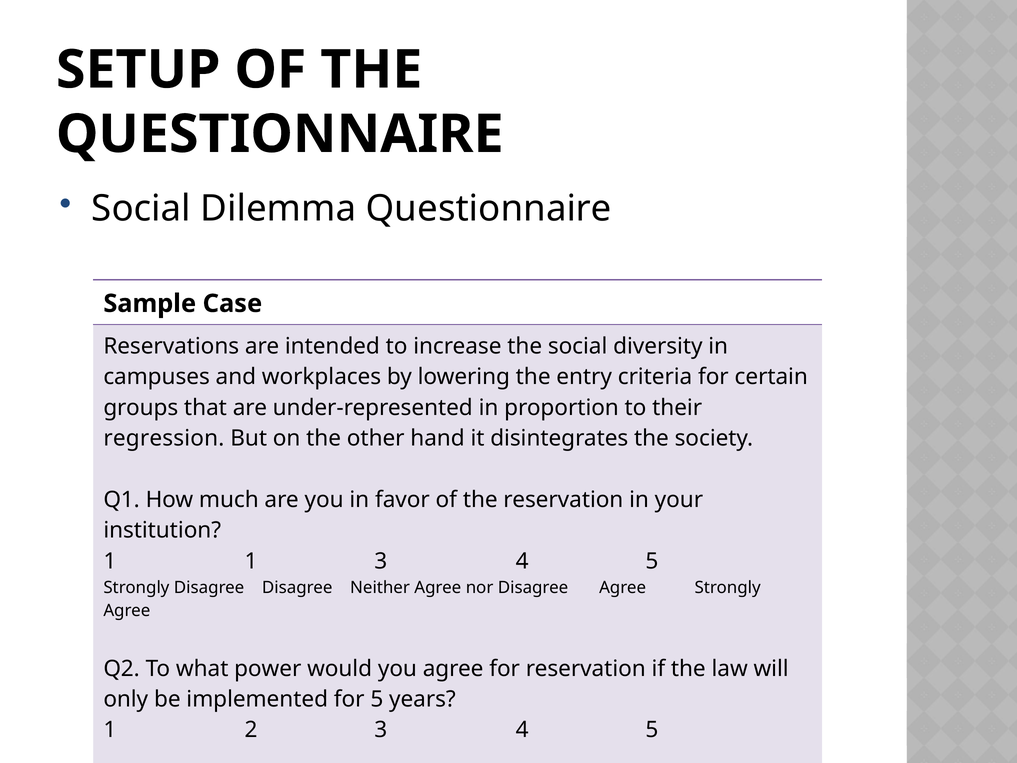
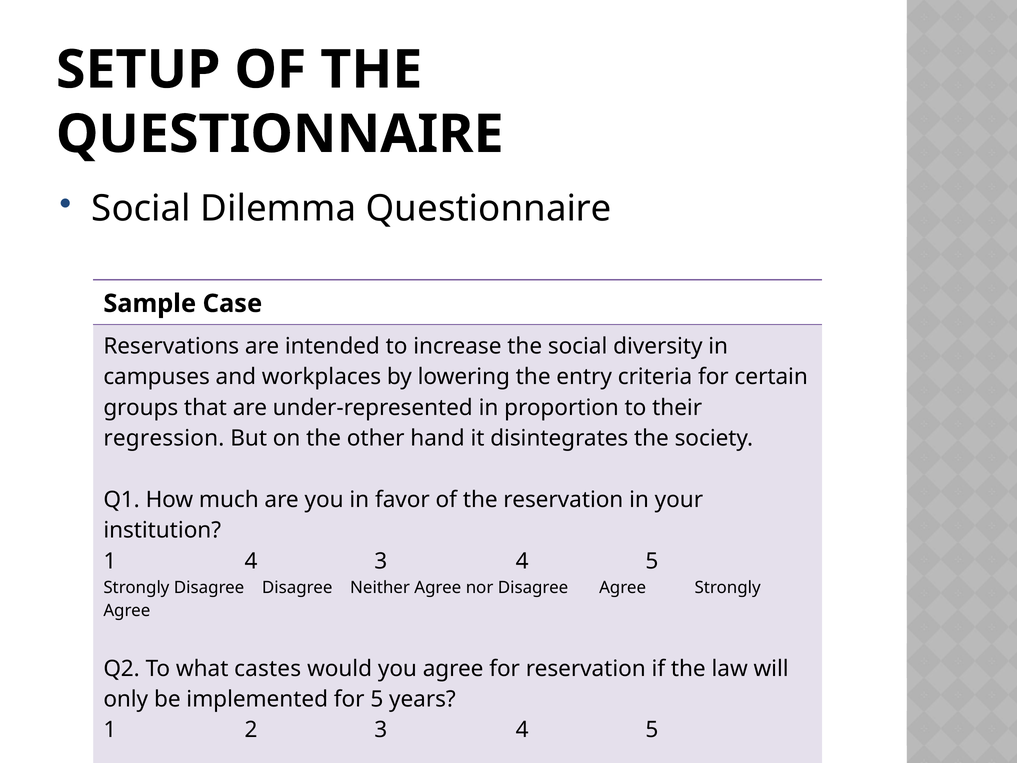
1 1: 1 -> 4 (251, 561)
power: power -> castes (268, 668)
